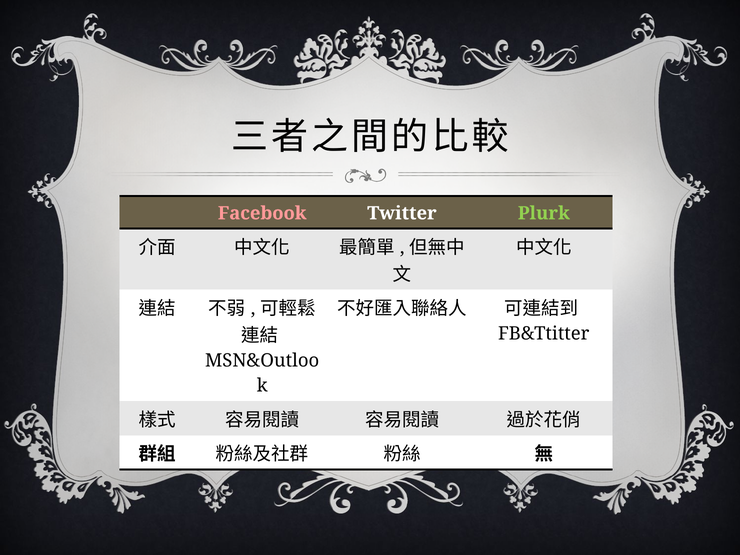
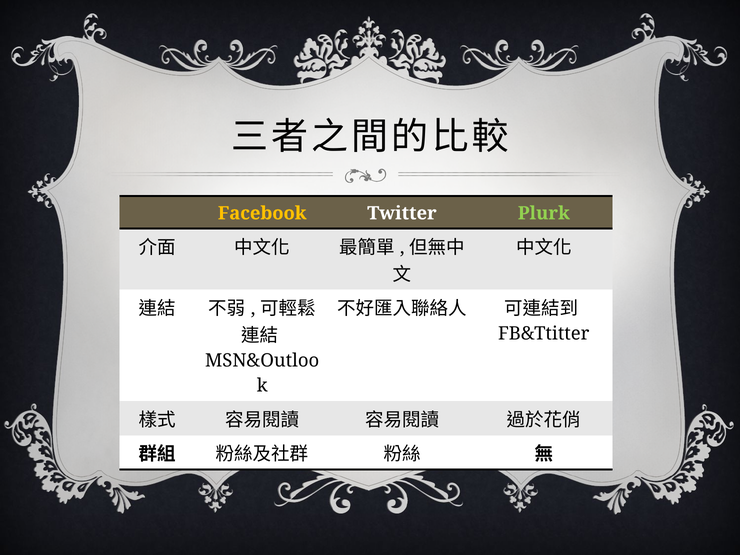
Facebook colour: pink -> yellow (262, 213)
